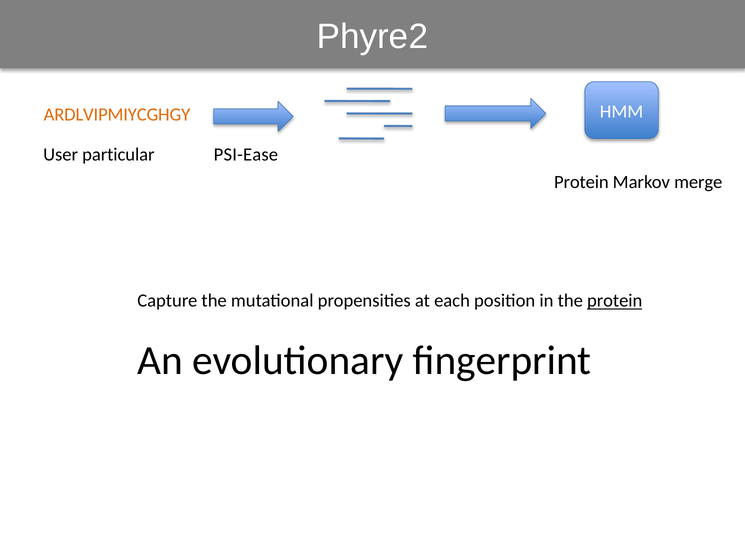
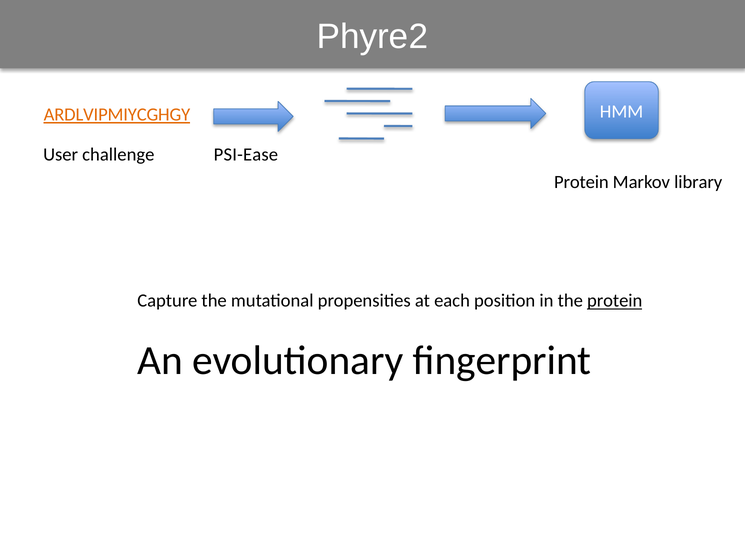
ARDLVIPMIYCGHGY underline: none -> present (117, 115)
particular: particular -> challenge (118, 155)
merge: merge -> library (698, 182)
